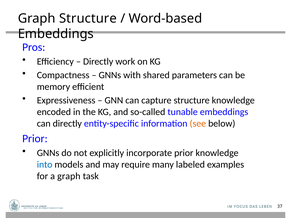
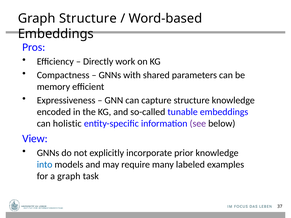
can directly: directly -> holistic (67, 124)
see colour: orange -> purple (198, 124)
Prior: Prior -> View (35, 139)
